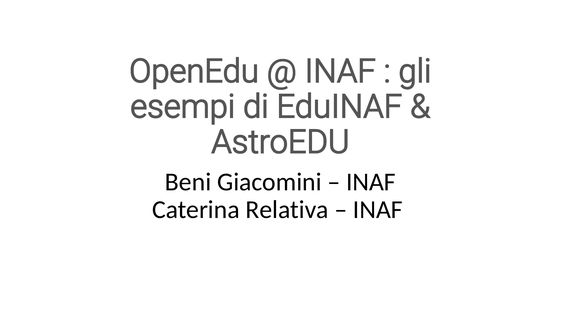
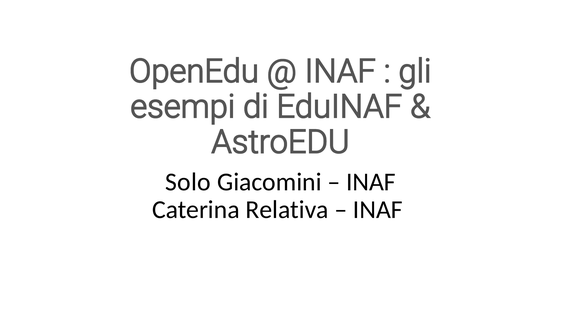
Beni: Beni -> Solo (188, 182)
